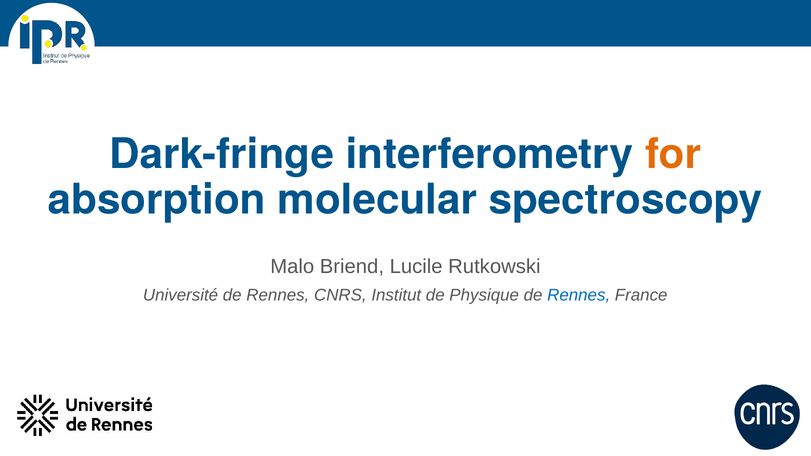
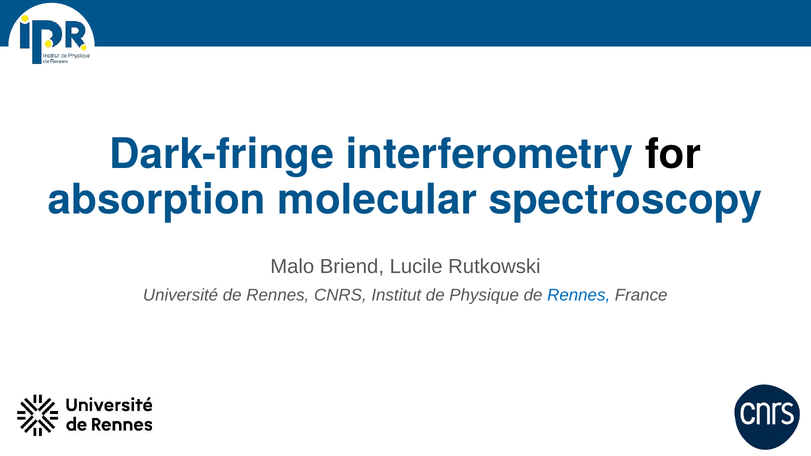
for colour: orange -> black (673, 154)
